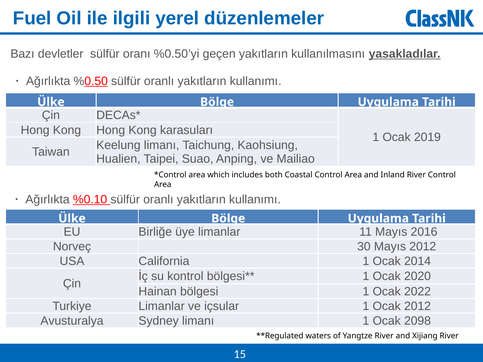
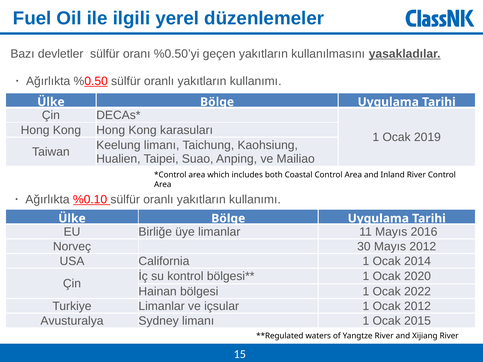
2098: 2098 -> 2015 (417, 321)
